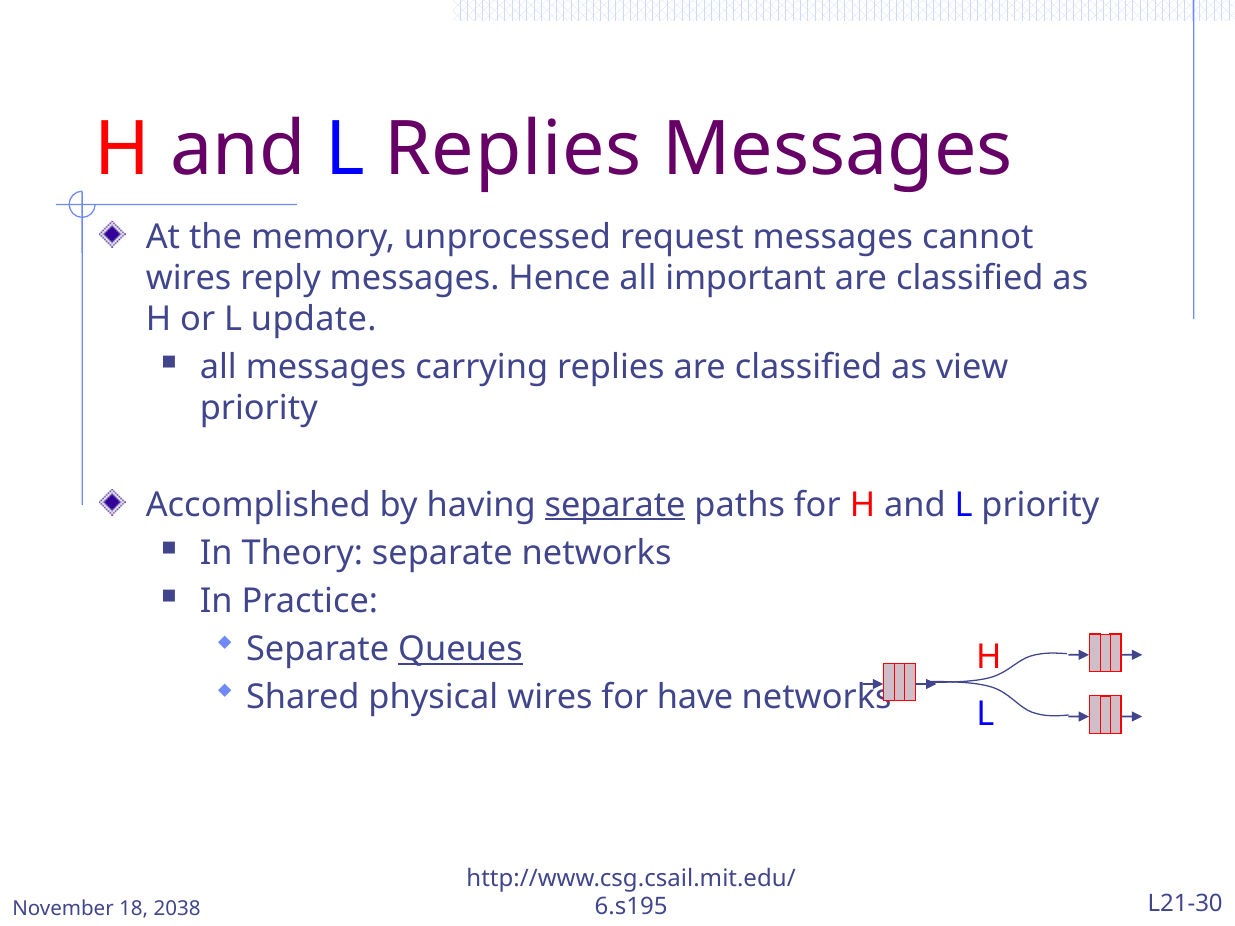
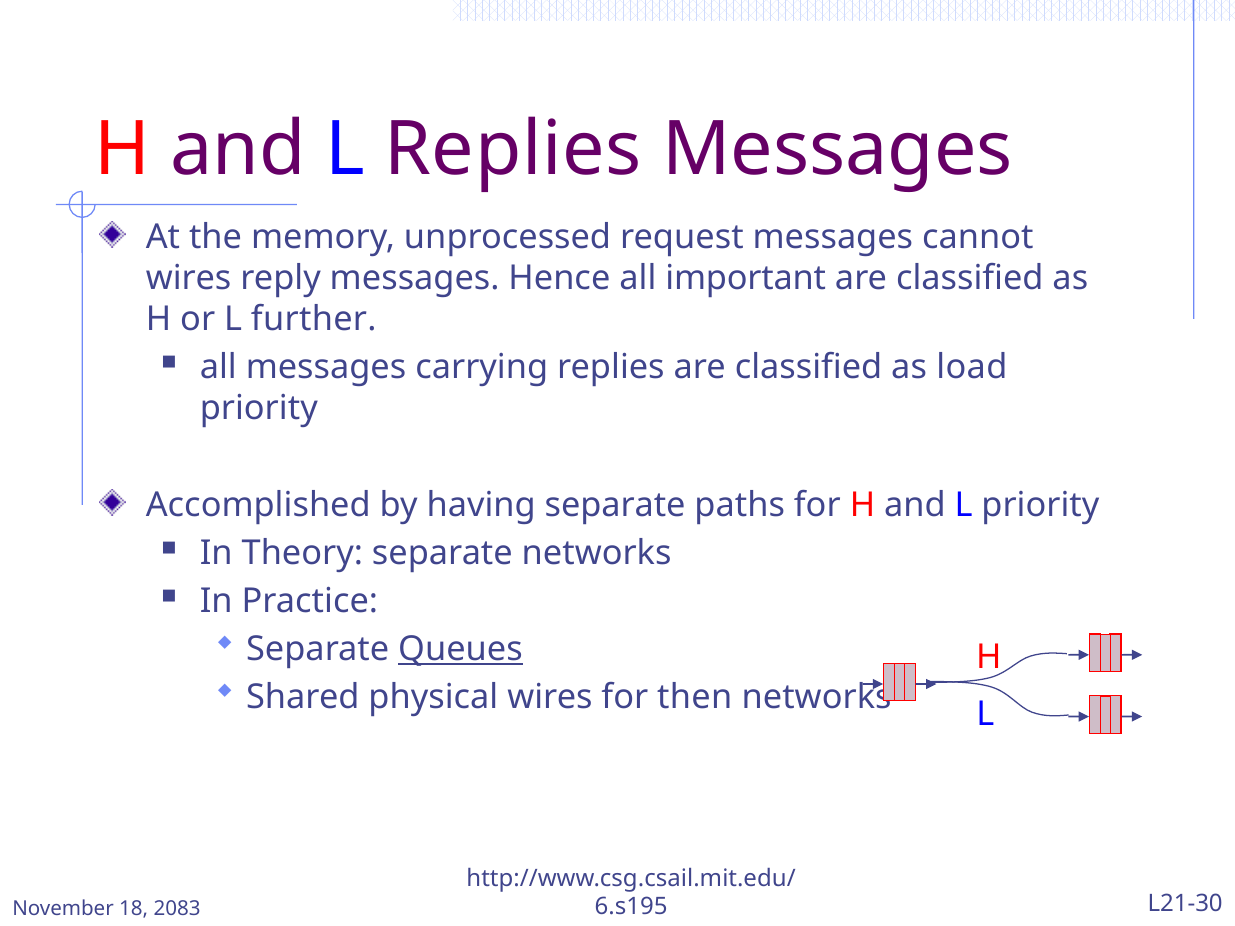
update: update -> further (314, 320)
view: view -> load (972, 368)
separate underline: present -> none (615, 505)
have: have -> then (695, 697)
2038: 2038 -> 2083 (177, 909)
